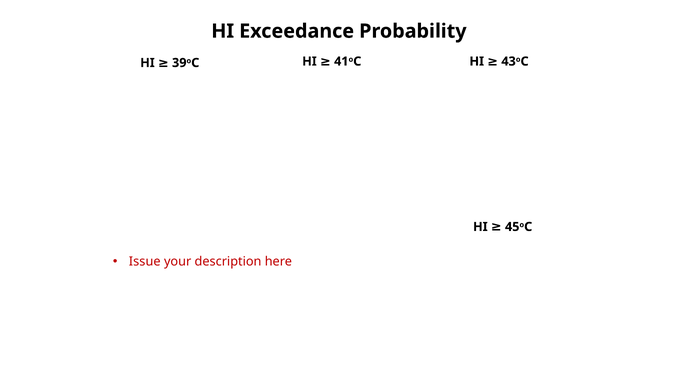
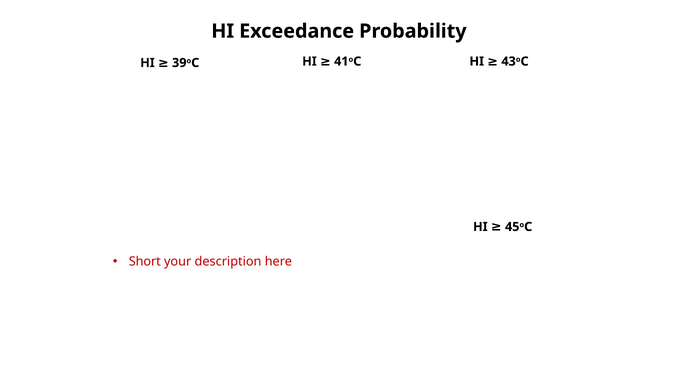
Issue: Issue -> Short (145, 261)
